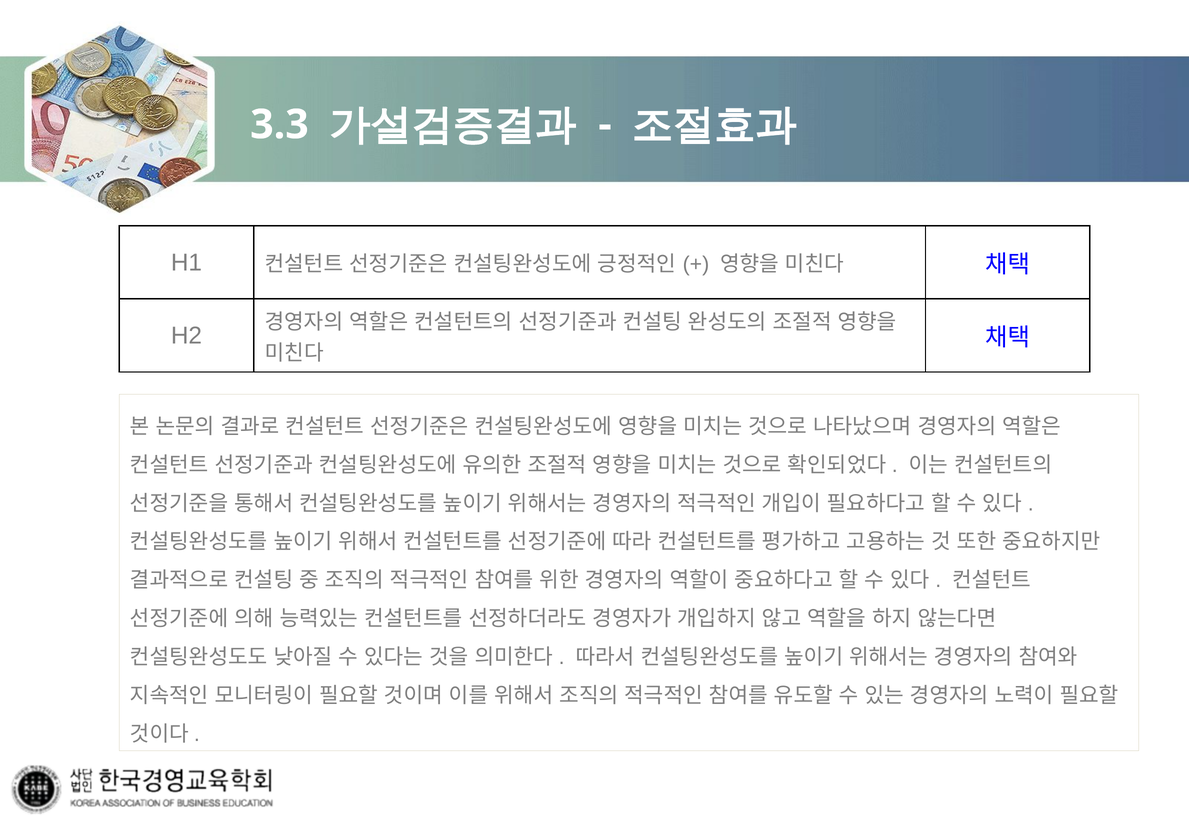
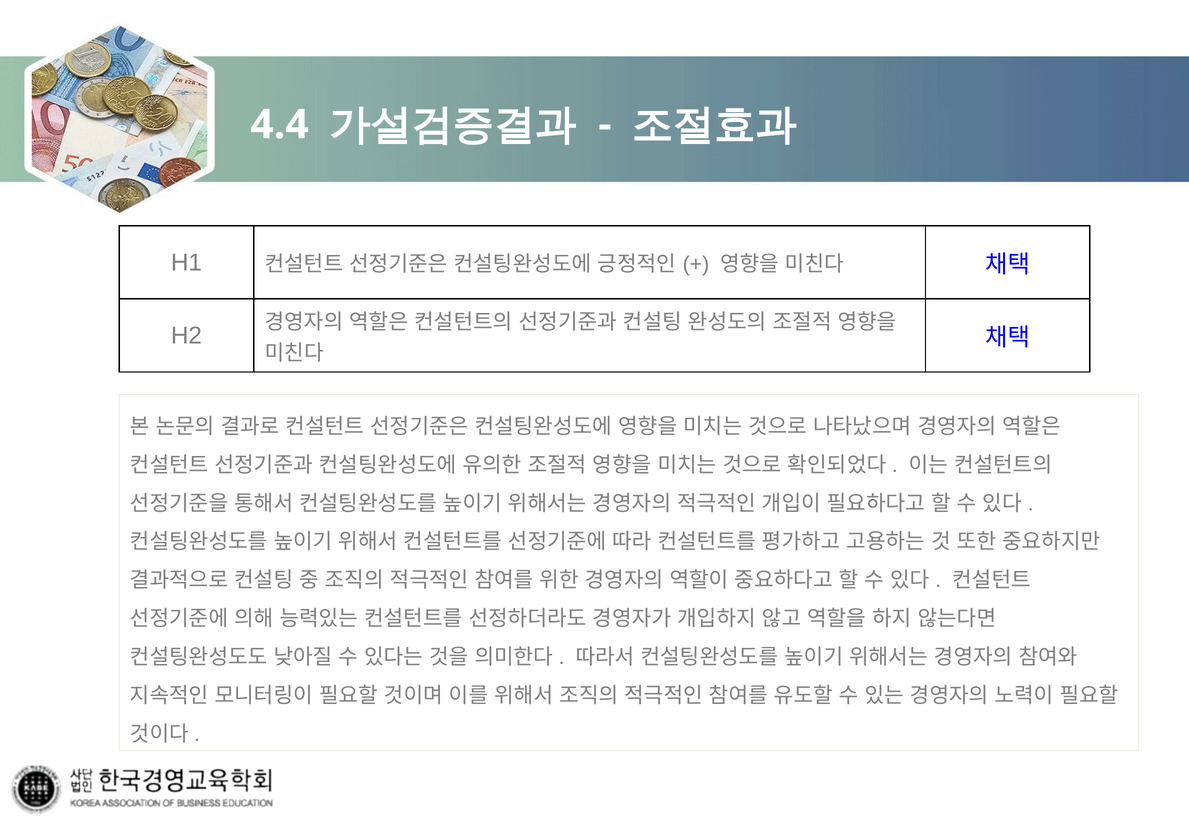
3.3: 3.3 -> 4.4 (279, 125)
